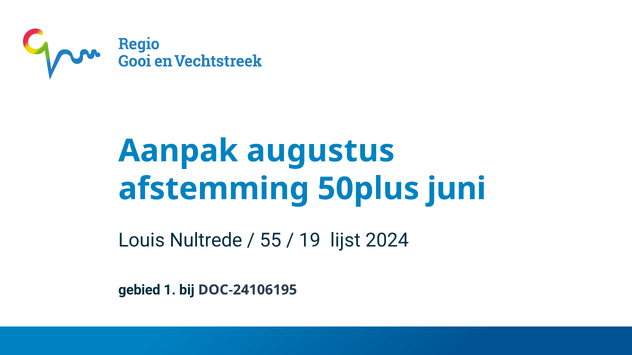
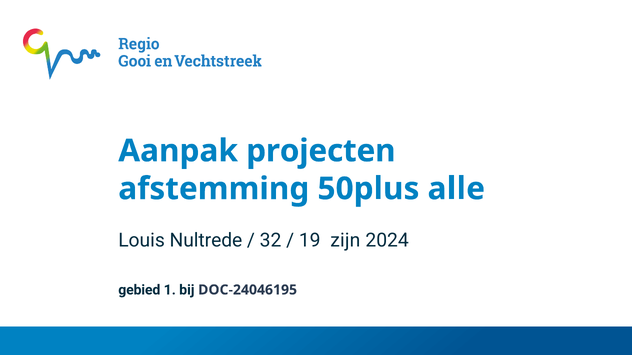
augustus: augustus -> projecten (321, 151)
juni: juni -> alle (456, 189)
55: 55 -> 32 (271, 241)
lijst: lijst -> zijn (345, 241)
DOC-24106195: DOC-24106195 -> DOC-24046195 (248, 290)
